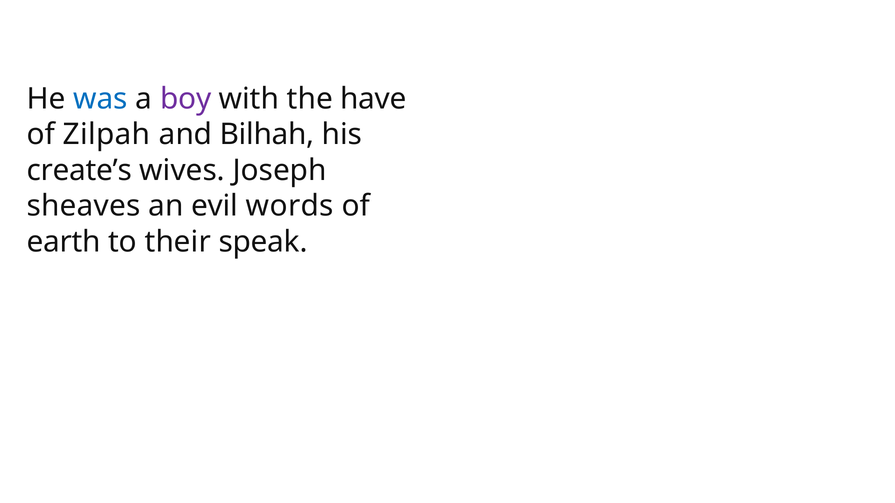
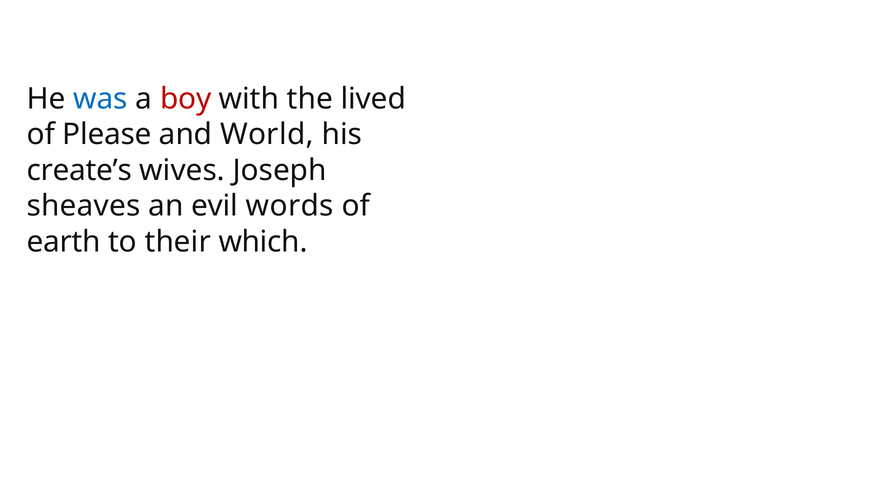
boy colour: purple -> red (186, 99)
have: have -> lived (373, 99)
Zilpah: Zilpah -> Please (107, 135)
Bilhah: Bilhah -> World (267, 135)
speak: speak -> which (263, 242)
